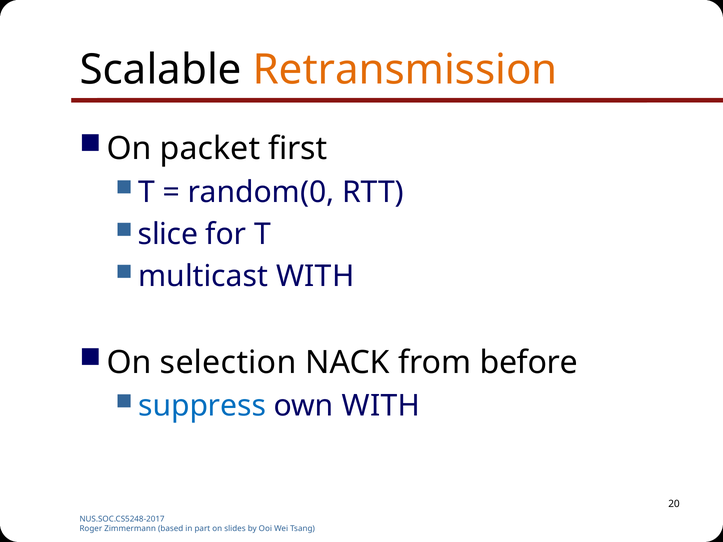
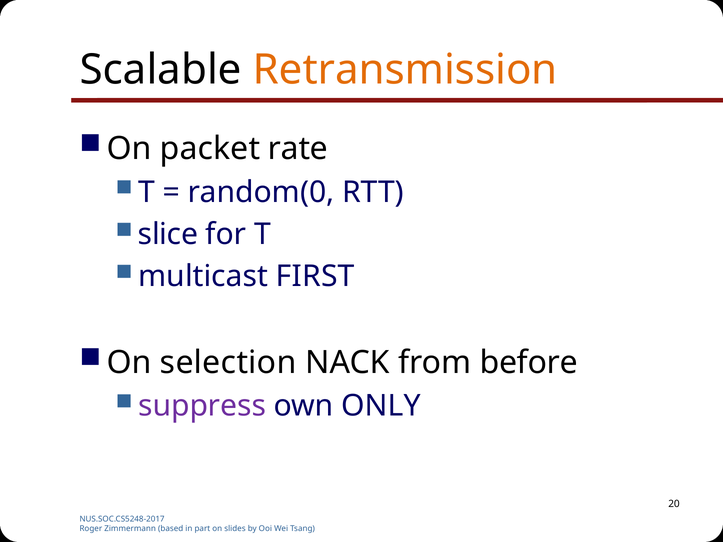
first: first -> rate (298, 149)
multicast WITH: WITH -> FIRST (315, 277)
suppress colour: blue -> purple (202, 406)
own WITH: WITH -> ONLY (381, 406)
